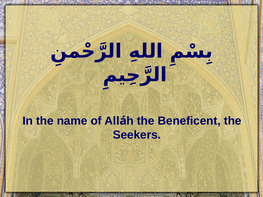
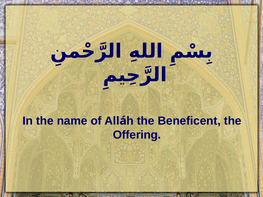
Seekers: Seekers -> Offering (137, 135)
